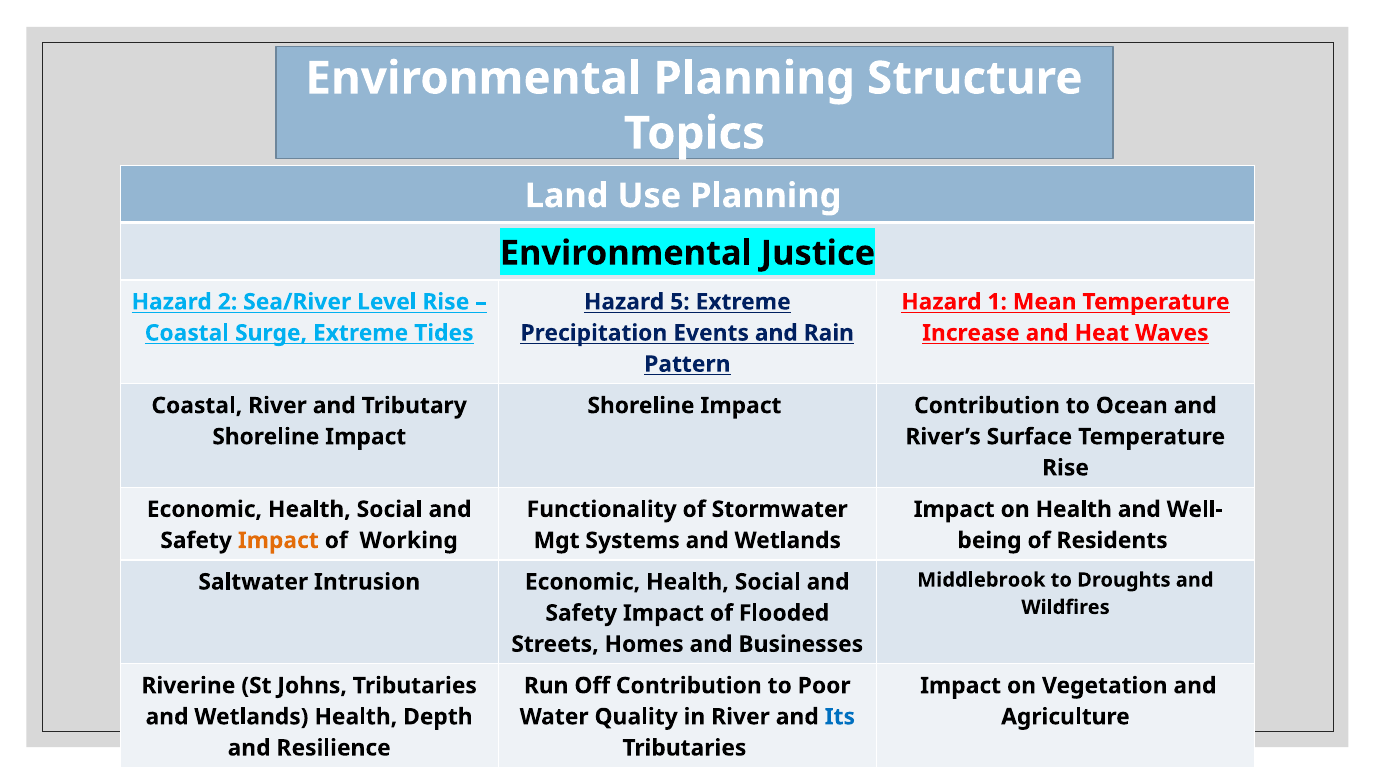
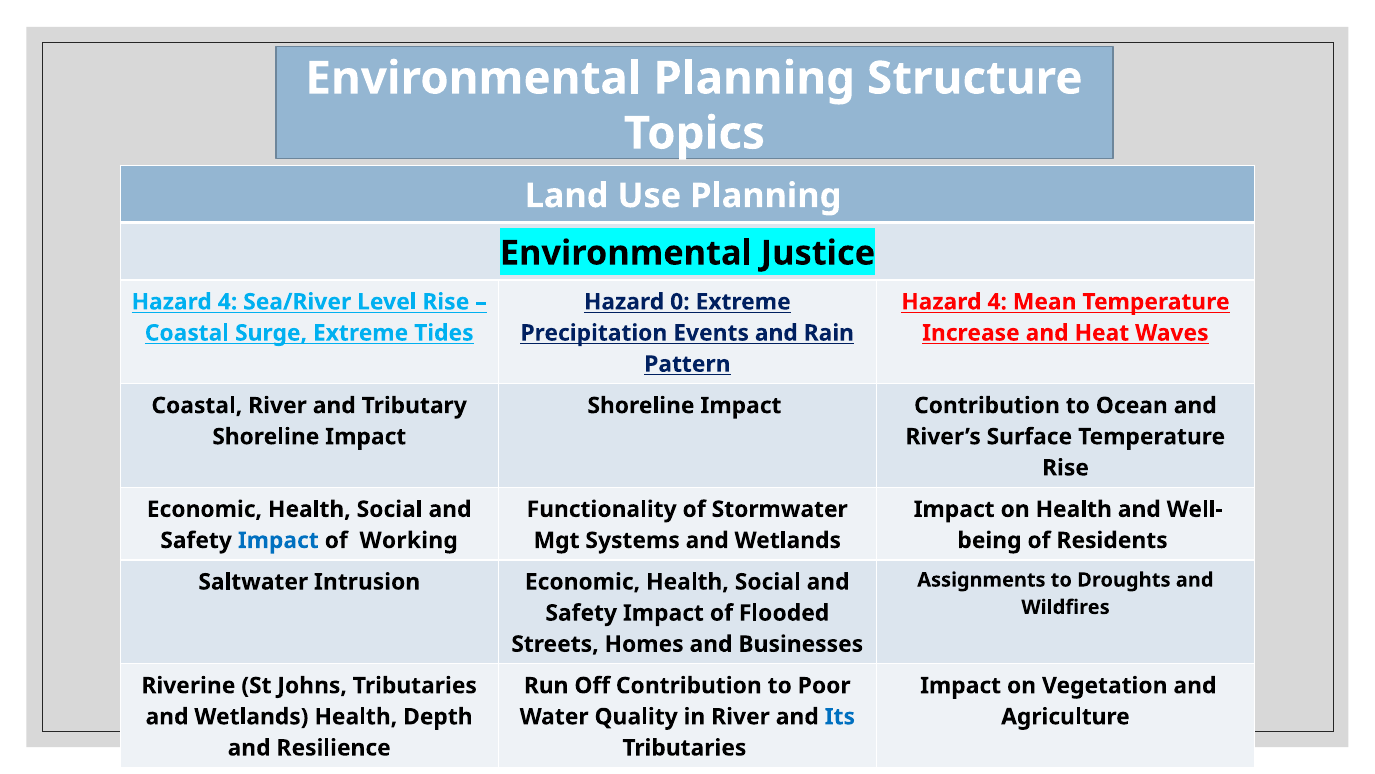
2: 2 -> 4 (228, 302)
5: 5 -> 0 (680, 302)
1: 1 -> 4 (997, 302)
Impact colour: orange -> blue (278, 540)
Middlebrook: Middlebrook -> Assignments (981, 580)
